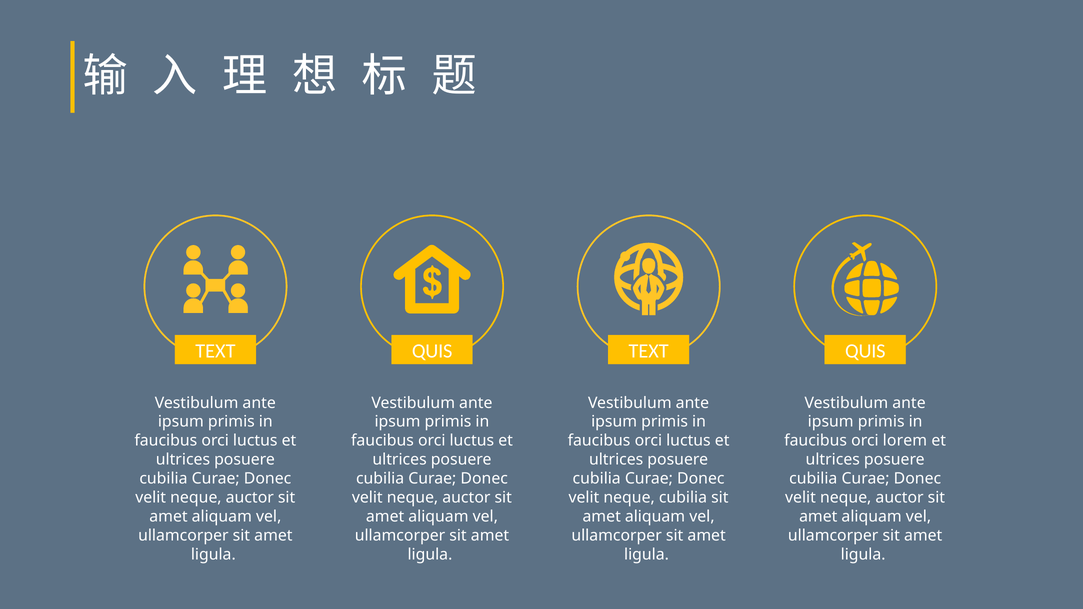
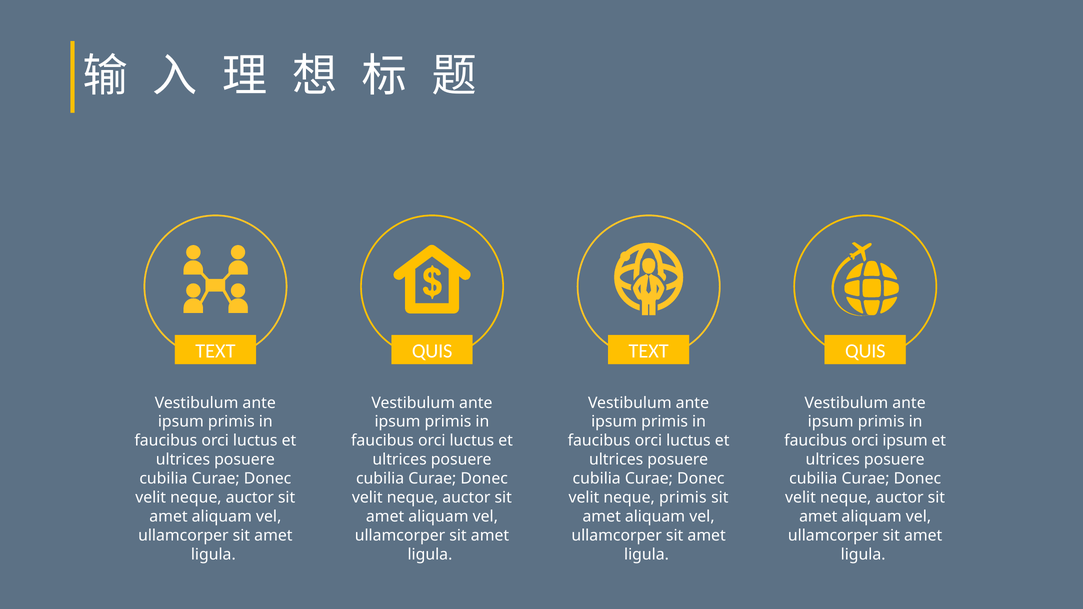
orci lorem: lorem -> ipsum (905, 441)
neque cubilia: cubilia -> primis (683, 498)
